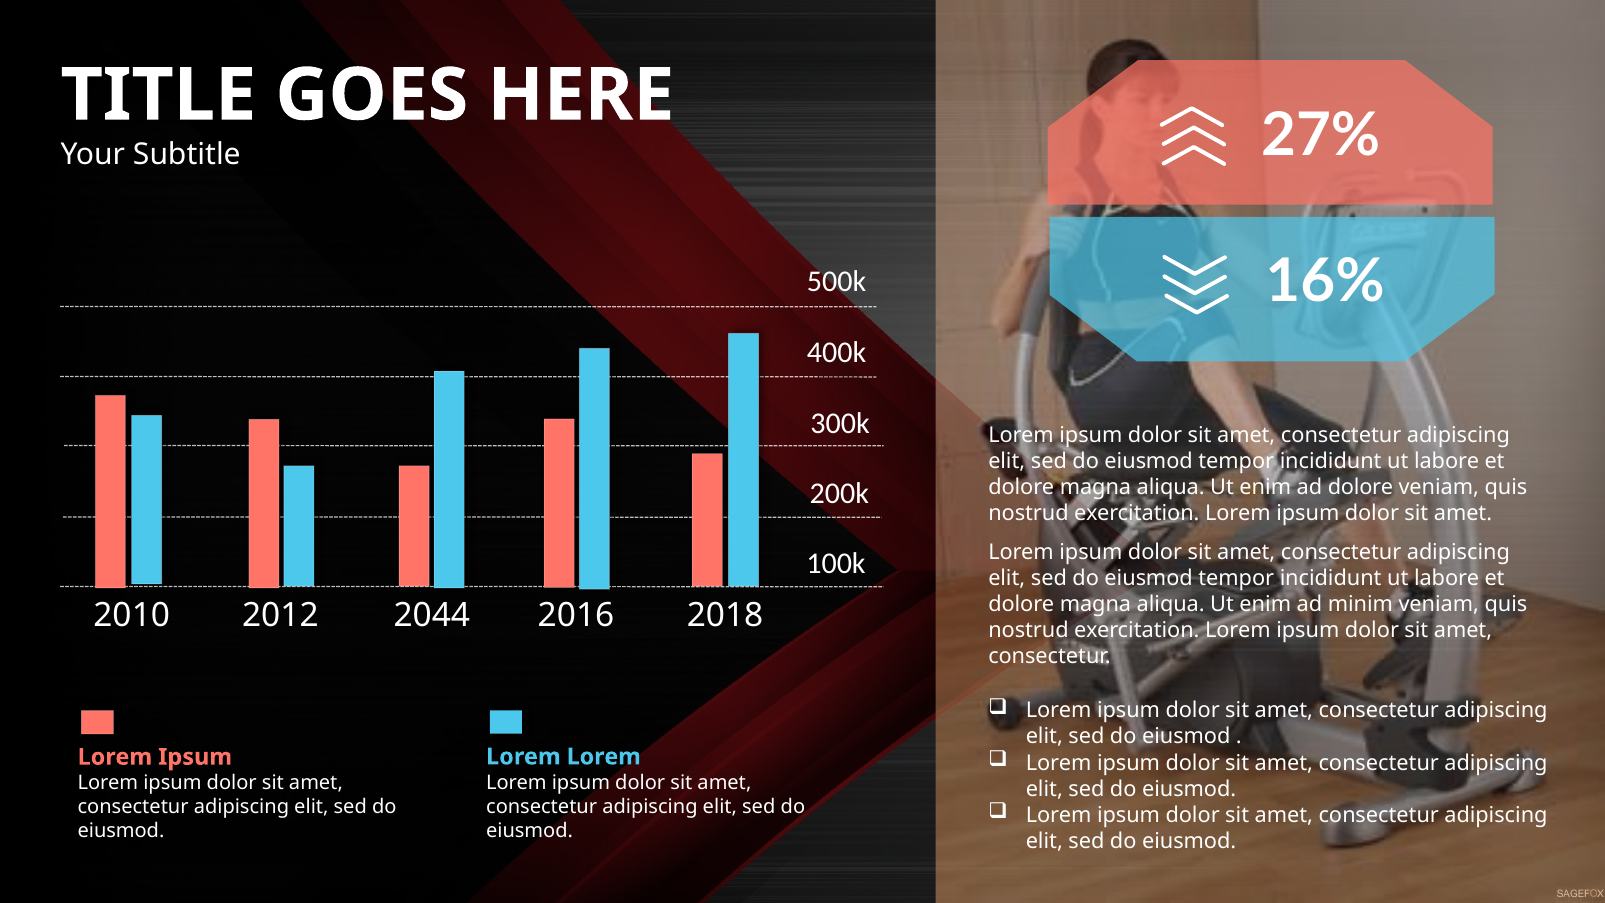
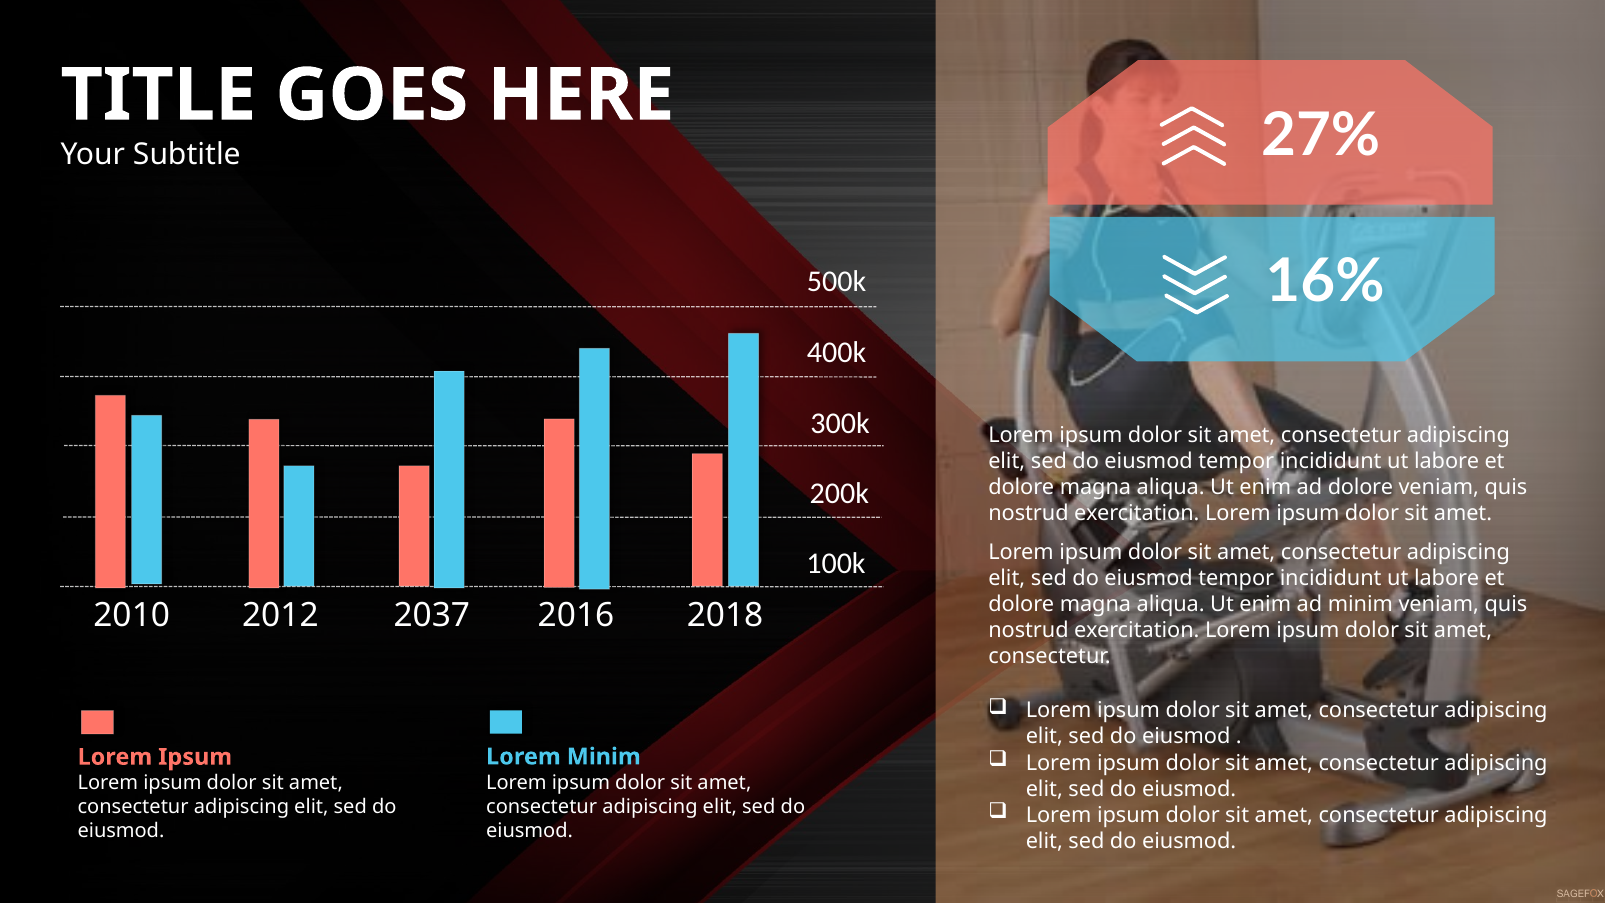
2044: 2044 -> 2037 (432, 615)
Lorem: Lorem -> Minim (604, 757)
